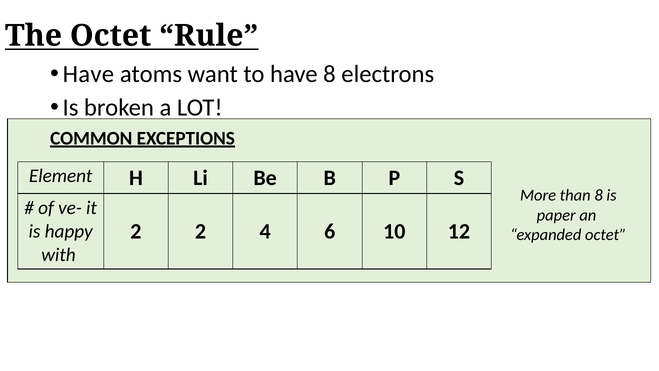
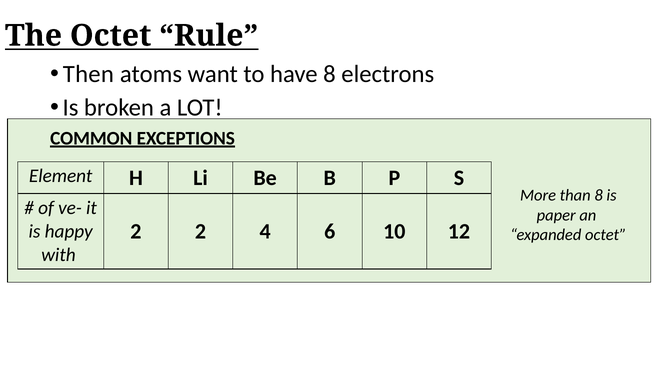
Have: Have -> Then (88, 74)
